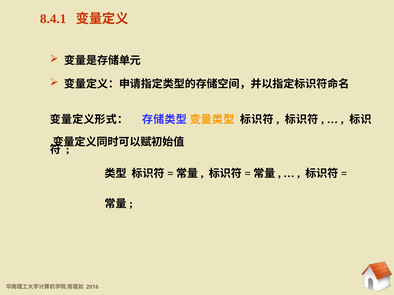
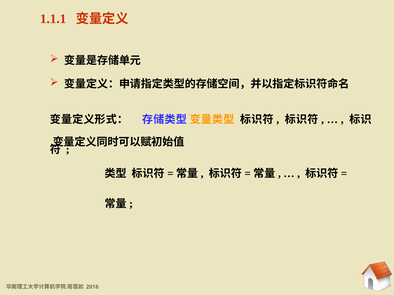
8.4.1: 8.4.1 -> 1.1.1 (53, 19)
